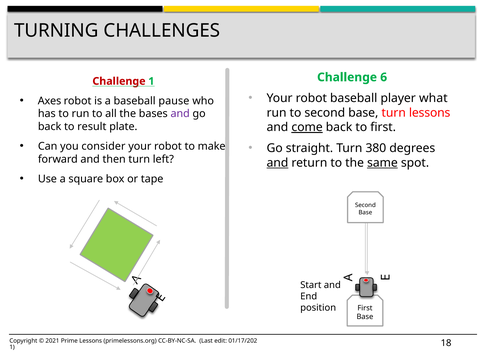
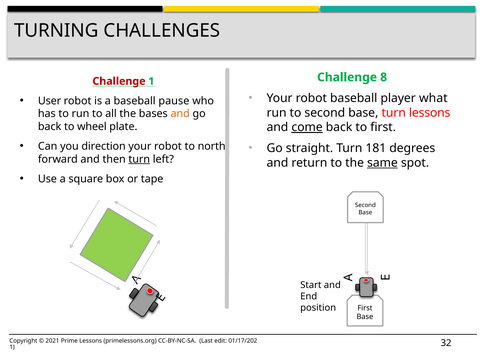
6: 6 -> 8 (384, 77)
Axes: Axes -> User (50, 101)
and colour: purple -> orange (180, 114)
result: result -> wheel (92, 127)
consider: consider -> direction (104, 146)
make: make -> north (212, 146)
380: 380 -> 181 (376, 148)
turn underline: none -> present (139, 159)
and underline: present -> none (277, 163)
18: 18 -> 32 (446, 343)
